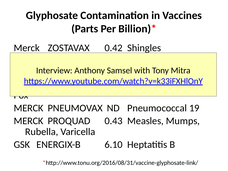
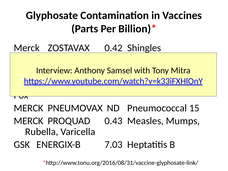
19: 19 -> 15 (194, 108)
6.10: 6.10 -> 7.03 (114, 145)
